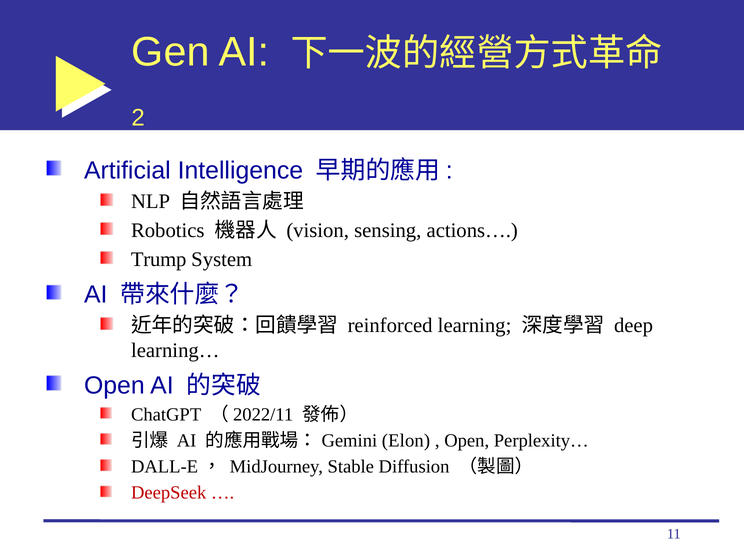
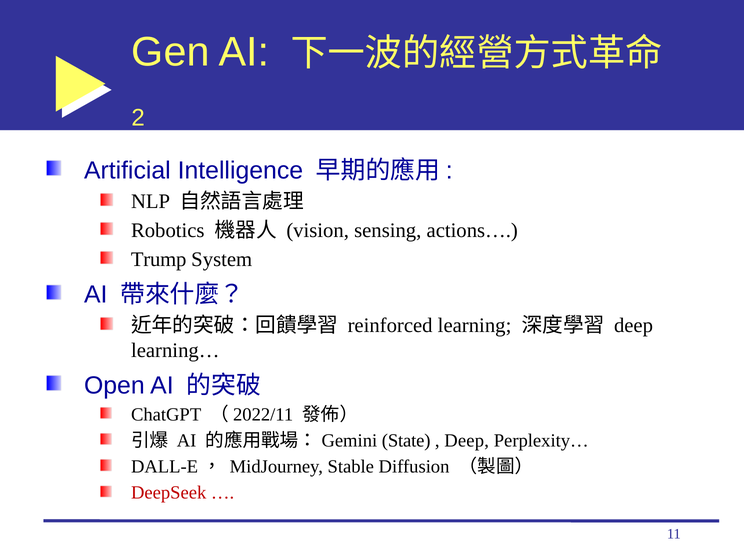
Elon: Elon -> State (406, 441)
Open: Open -> Deep (467, 441)
